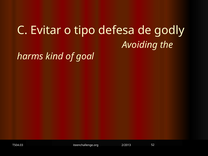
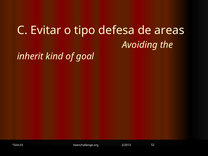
godly: godly -> areas (169, 30)
harms: harms -> inherit (30, 56)
